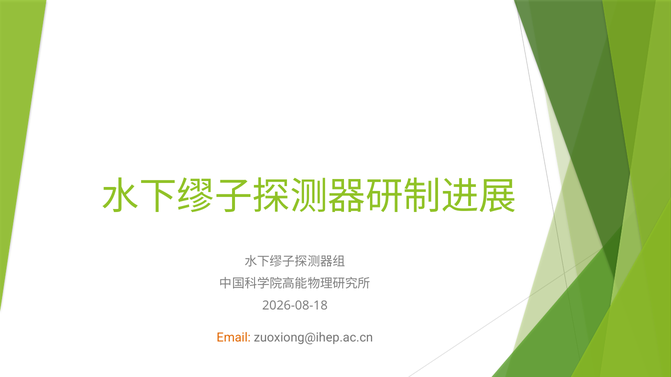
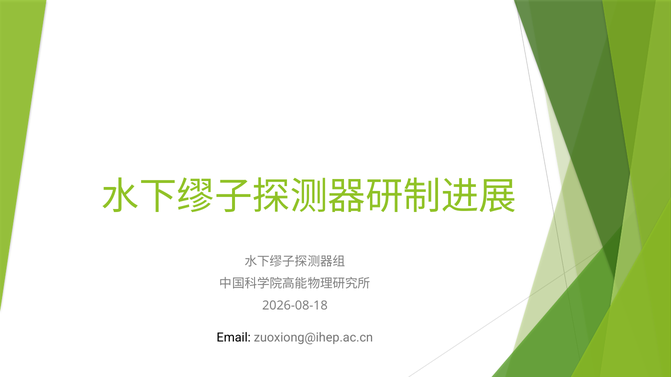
Email colour: orange -> black (234, 338)
